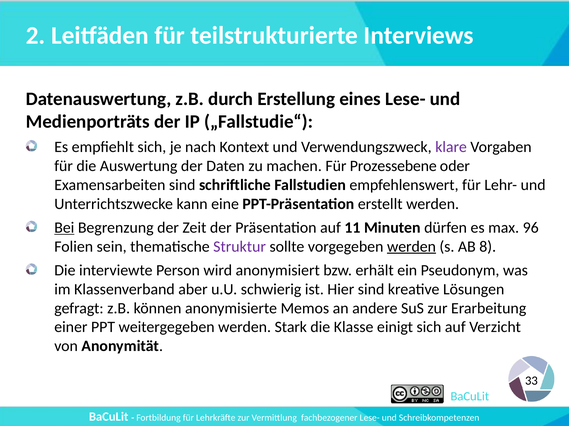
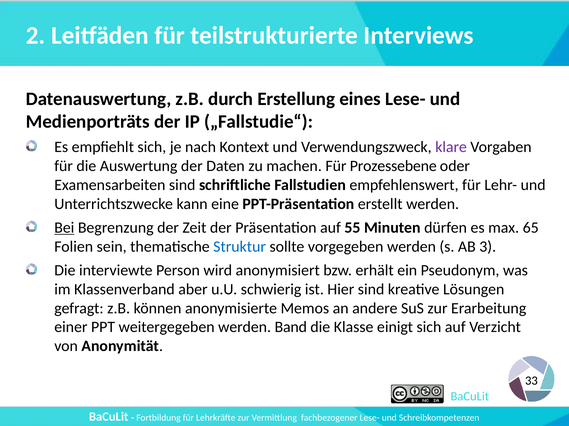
11: 11 -> 55 (353, 228)
96: 96 -> 65 (531, 228)
Struktur colour: purple -> blue (240, 247)
werden underline: present -> none (411, 247)
8: 8 -> 3 (488, 247)
Stark: Stark -> Band (291, 328)
